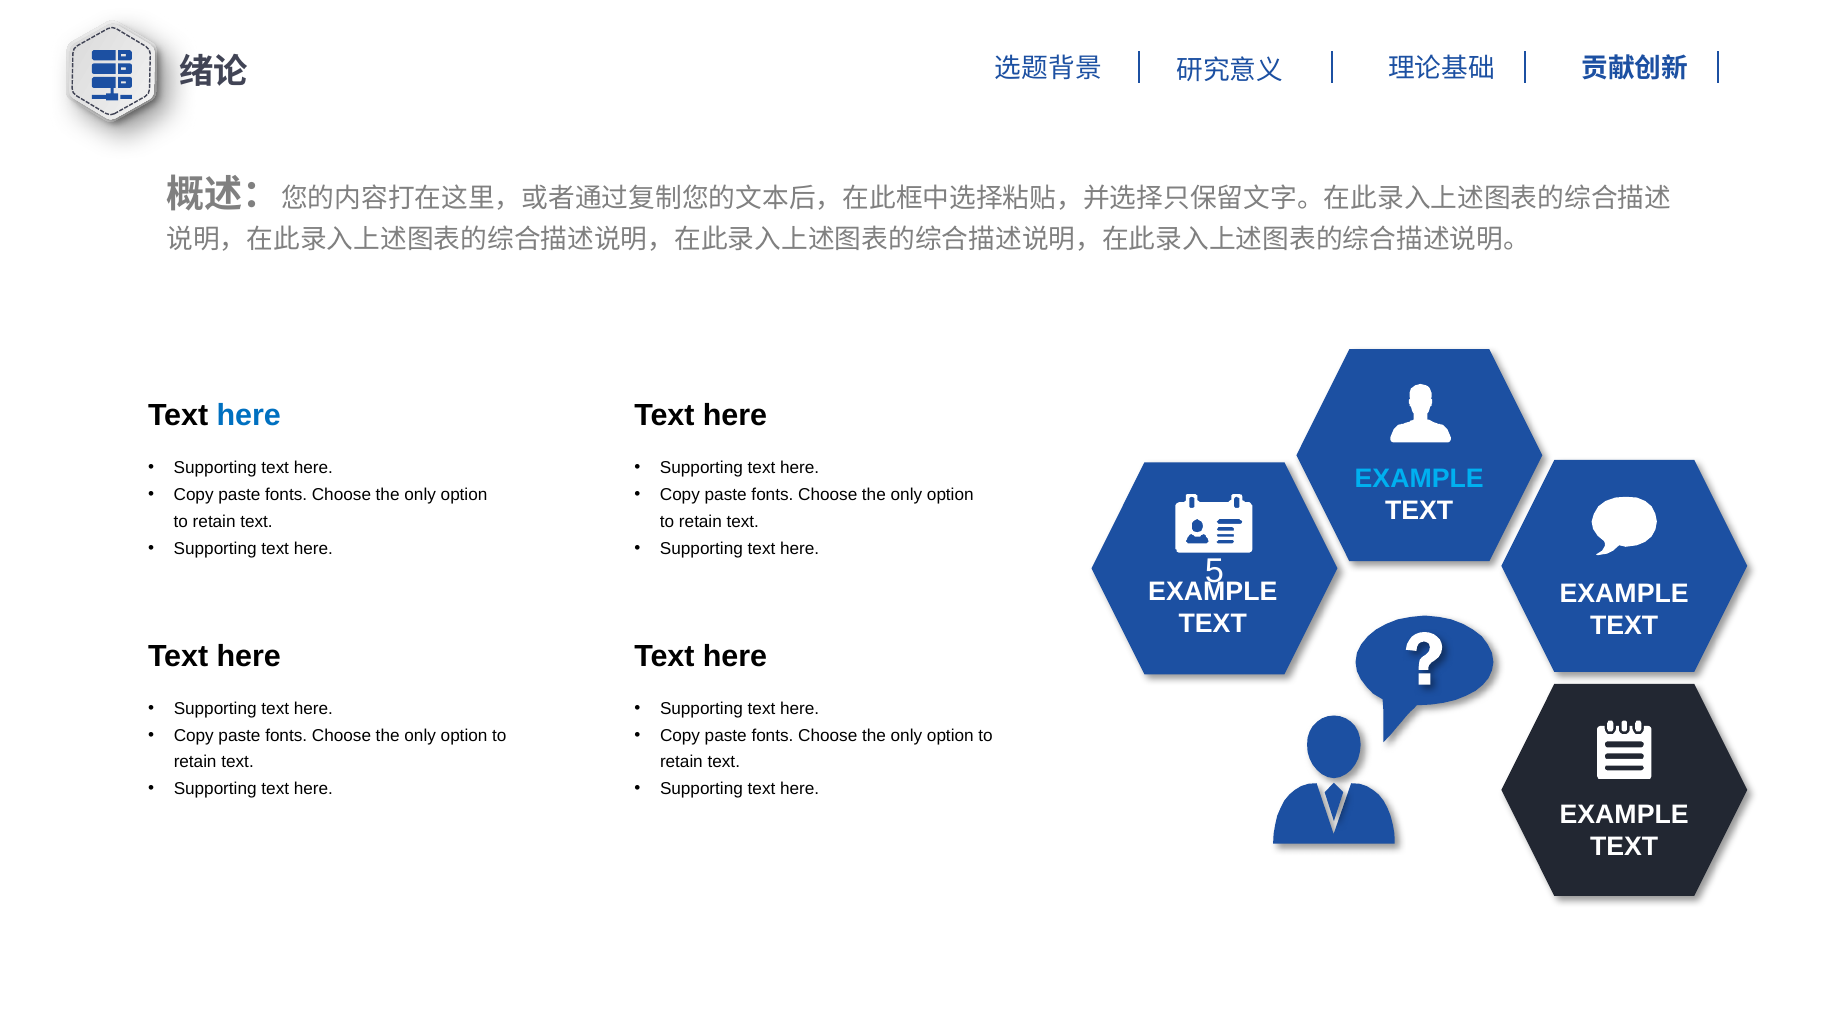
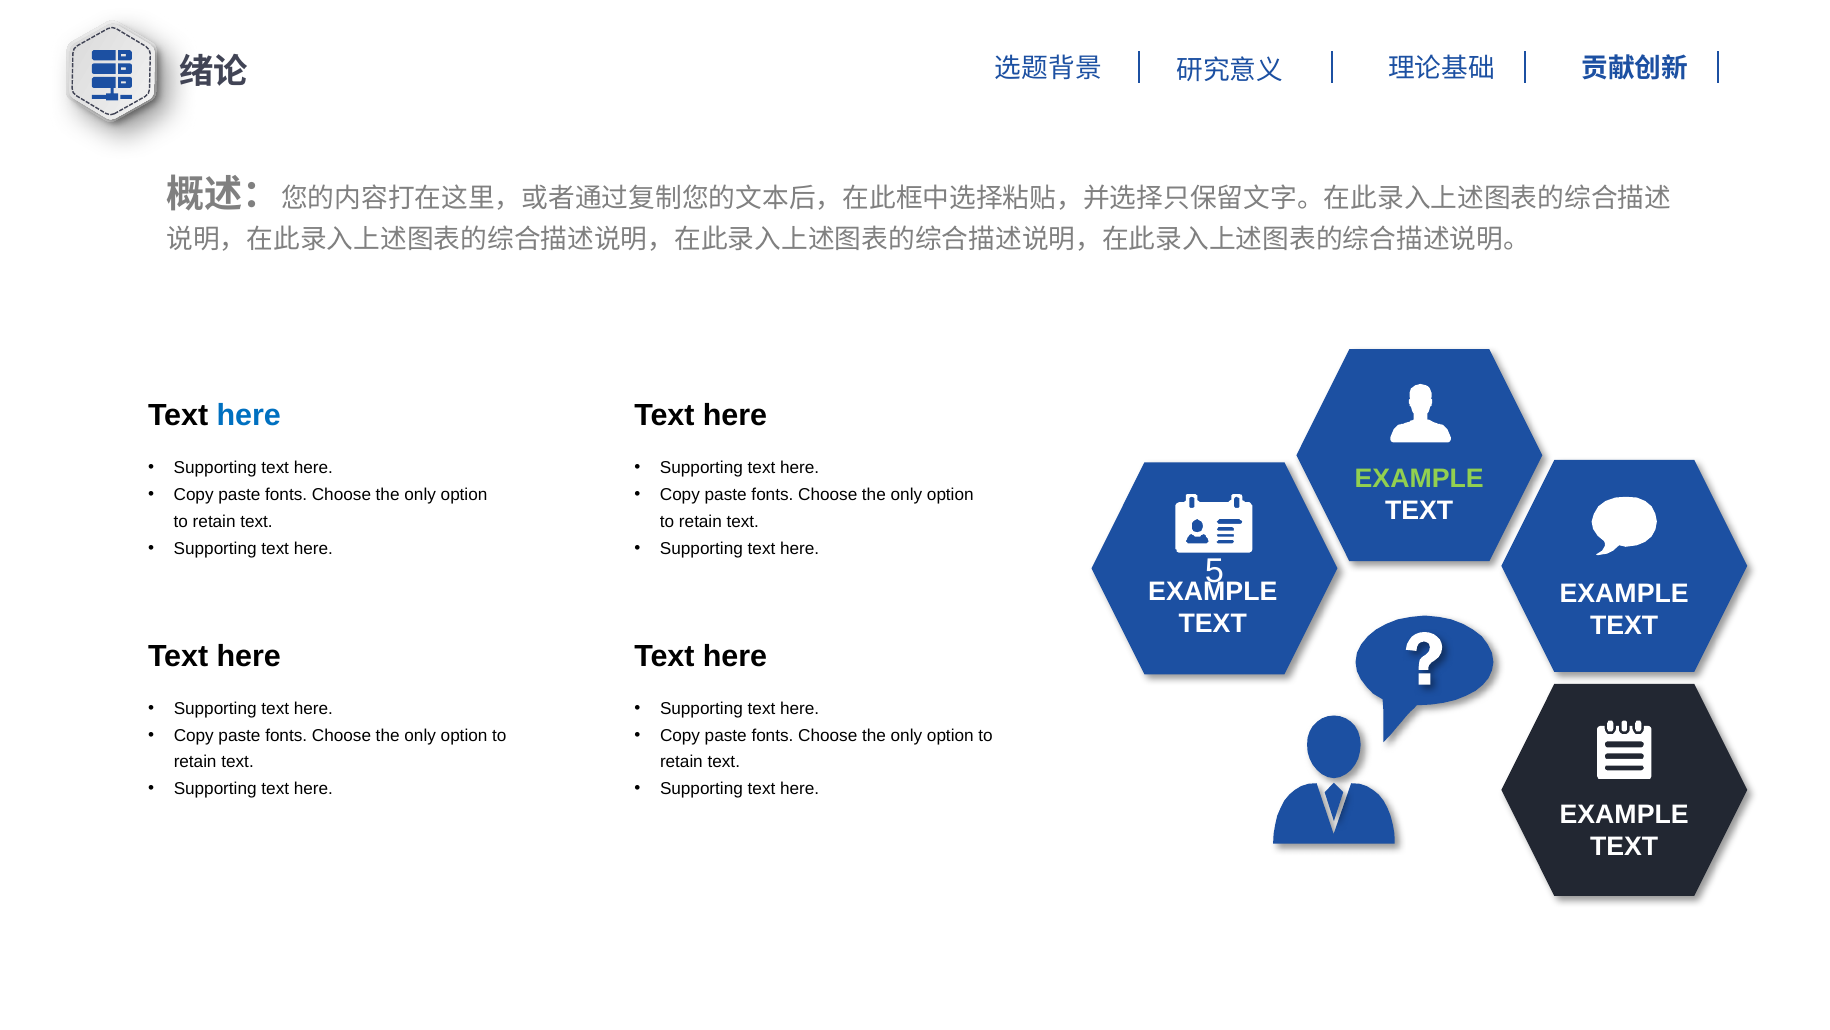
EXAMPLE colour: light blue -> light green (1419, 479)
